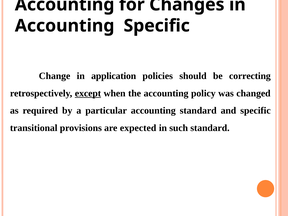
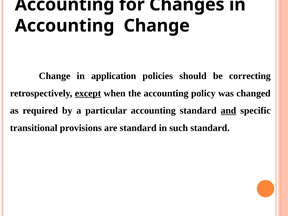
Accounting Specific: Specific -> Change (157, 26)
and underline: none -> present (228, 111)
are expected: expected -> standard (138, 128)
